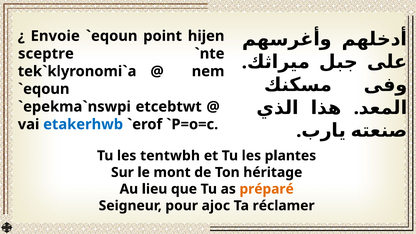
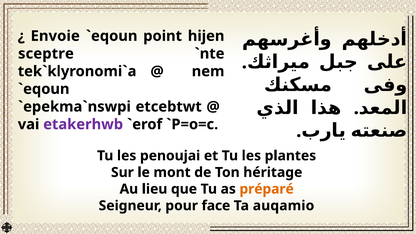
etakerhwb colour: blue -> purple (83, 124)
tentwbh: tentwbh -> penoujai (170, 156)
ajoc: ajoc -> face (216, 206)
réclamer: réclamer -> auqamio (284, 206)
